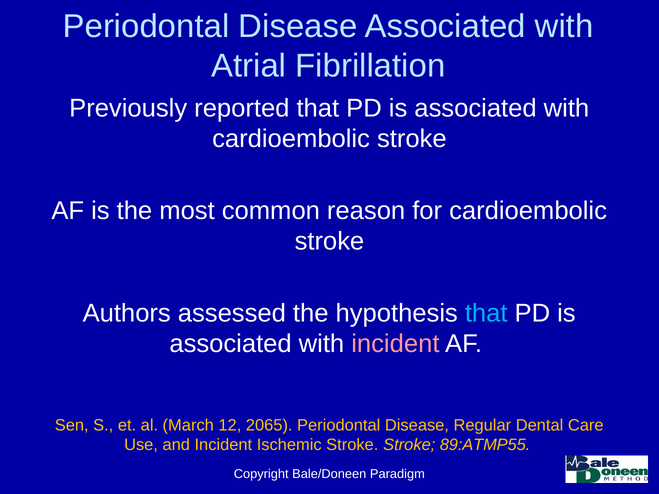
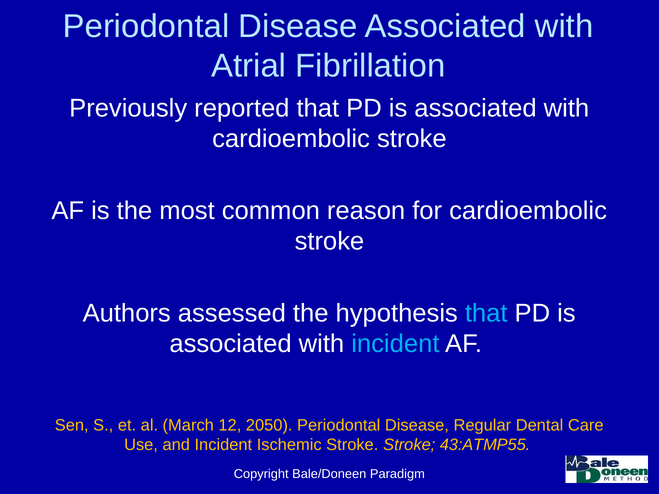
incident colour: pink -> light blue (395, 344)
2065: 2065 -> 2050 (269, 425)
89:ATMP55: 89:ATMP55 -> 43:ATMP55 (485, 445)
